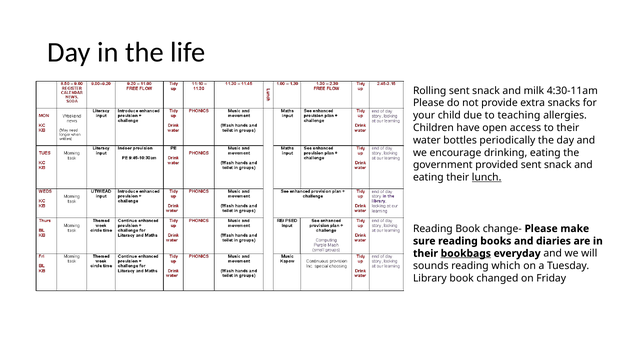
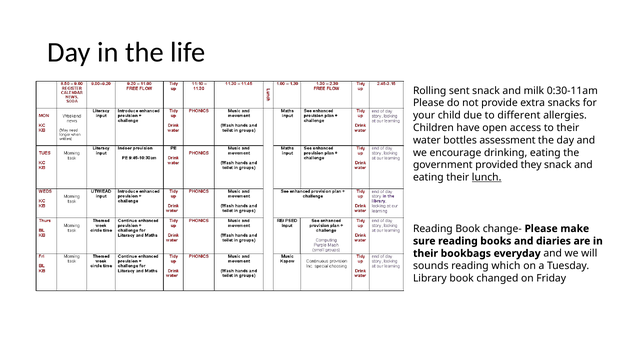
4:30-11am: 4:30-11am -> 0:30-11am (572, 91)
teaching: teaching -> different (519, 116)
periodically: periodically -> assessment (507, 140)
provided sent: sent -> they (531, 165)
bookbags underline: present -> none (466, 254)
